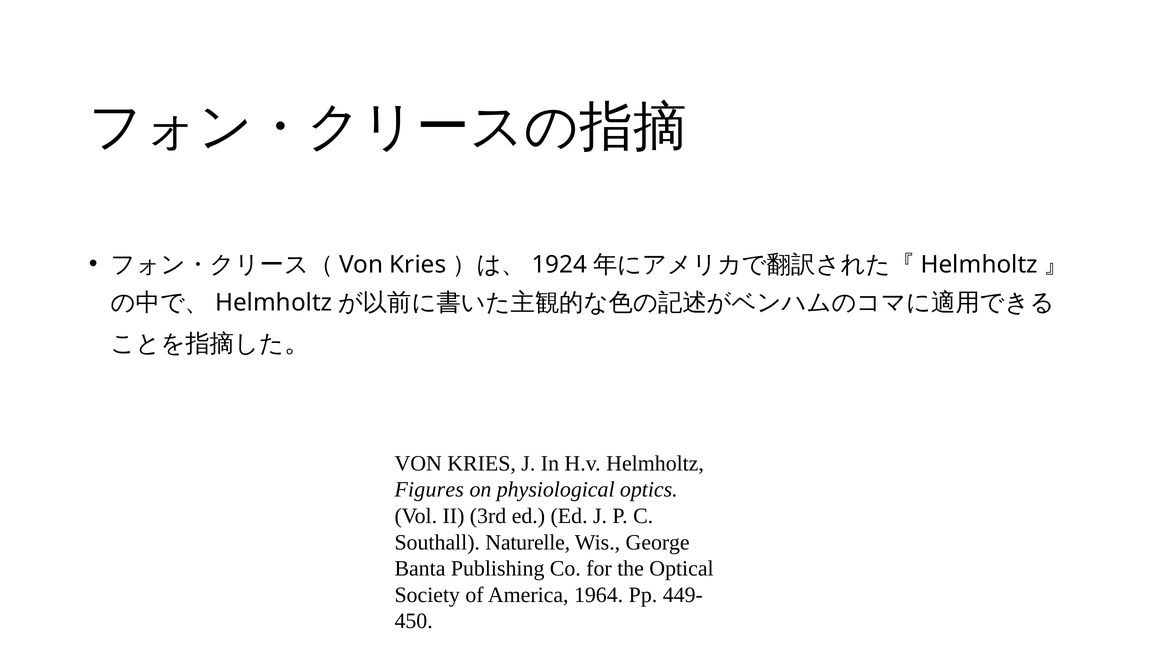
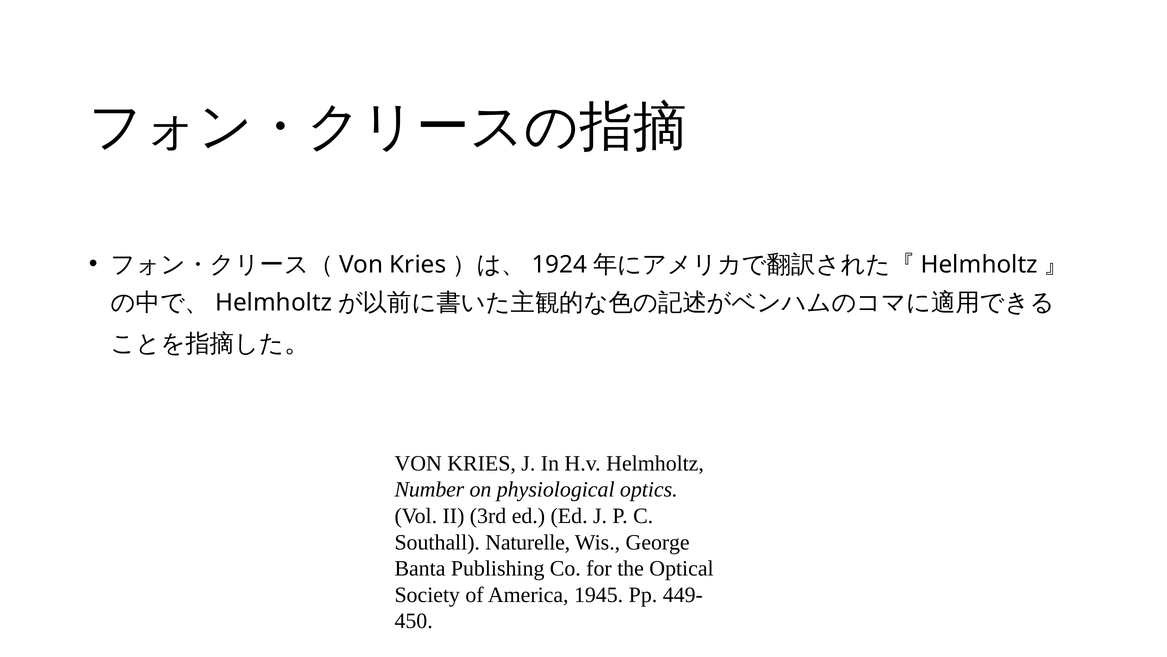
Figures: Figures -> Number (429, 489)
1964: 1964 -> 1945 (599, 594)
